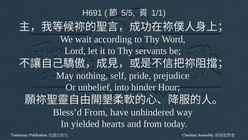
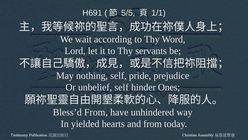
unbelief into: into -> self (122, 87)
Hour: Hour -> Ones (169, 87)
